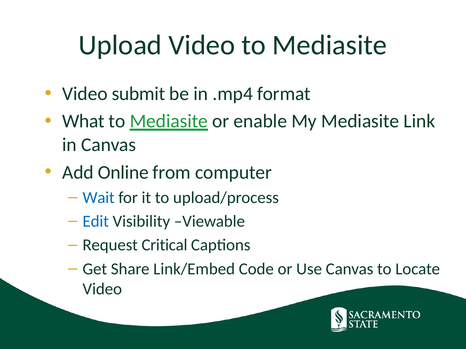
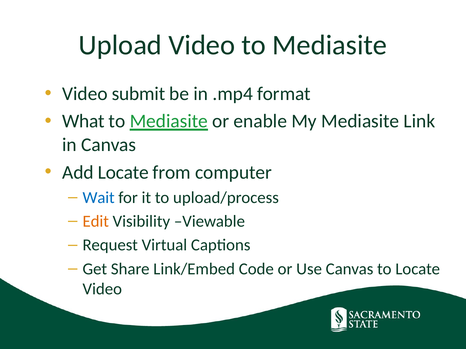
Add Online: Online -> Locate (123, 173)
Edit colour: blue -> orange (96, 222)
Critical: Critical -> Virtual (164, 245)
